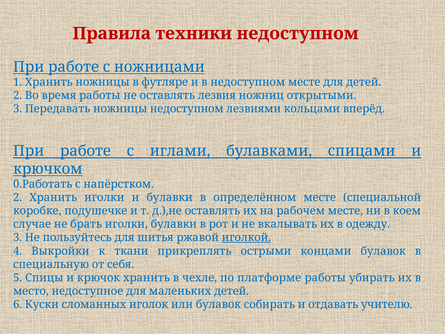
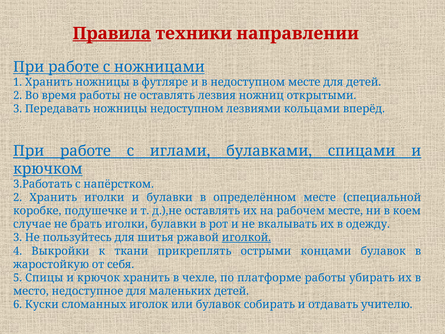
Правила underline: none -> present (112, 33)
техники недоступном: недоступном -> направлении (298, 33)
0.Работать: 0.Работать -> 3.Работать (43, 184)
специальную: специальную -> жаростойкую (51, 264)
